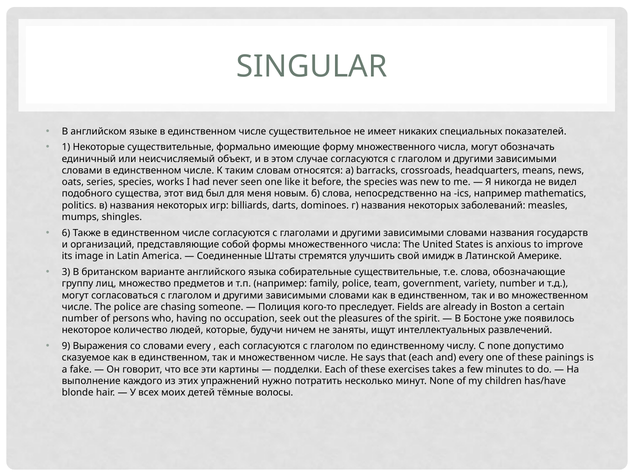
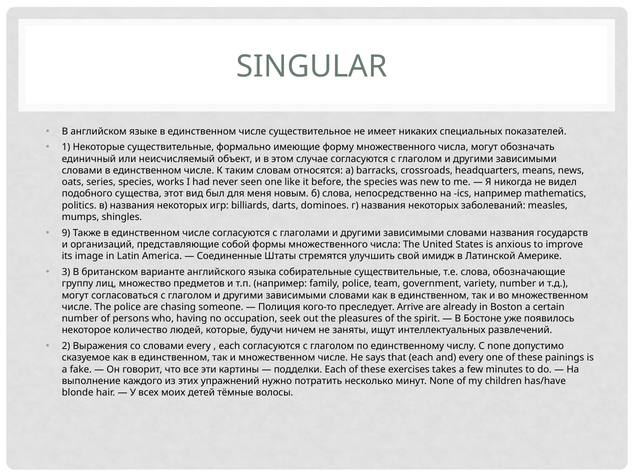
6: 6 -> 9 (66, 233)
Fields: Fields -> Arrive (410, 307)
9: 9 -> 2 (66, 346)
